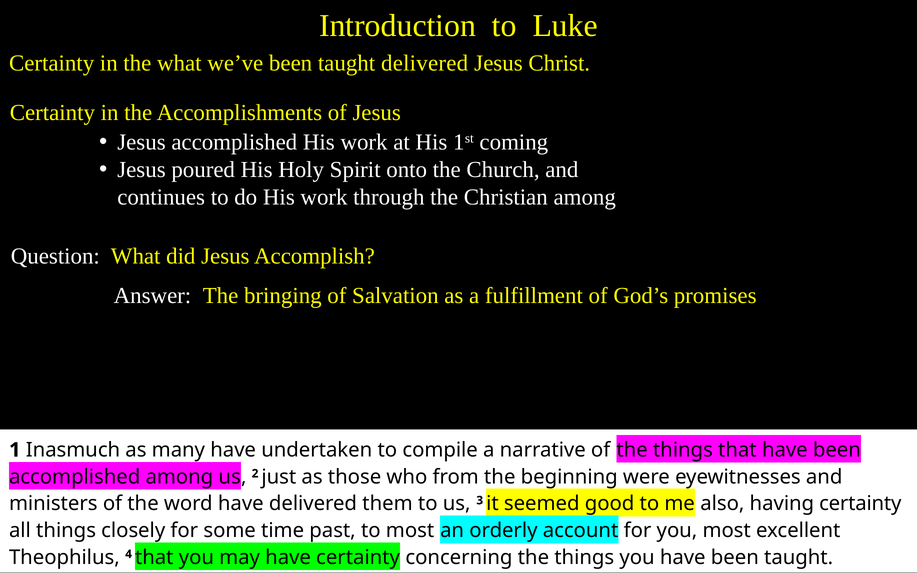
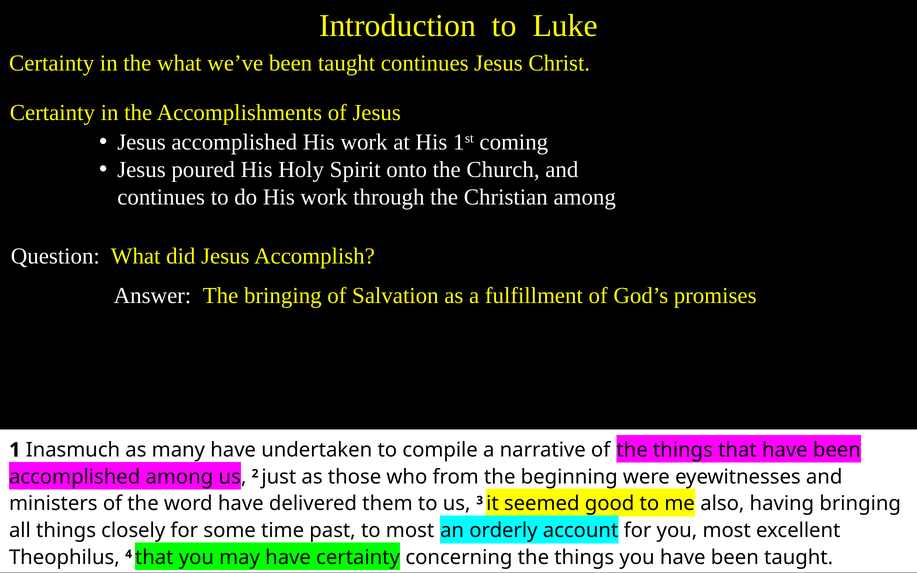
taught delivered: delivered -> continues (425, 63)
having certainty: certainty -> bringing (860, 504)
